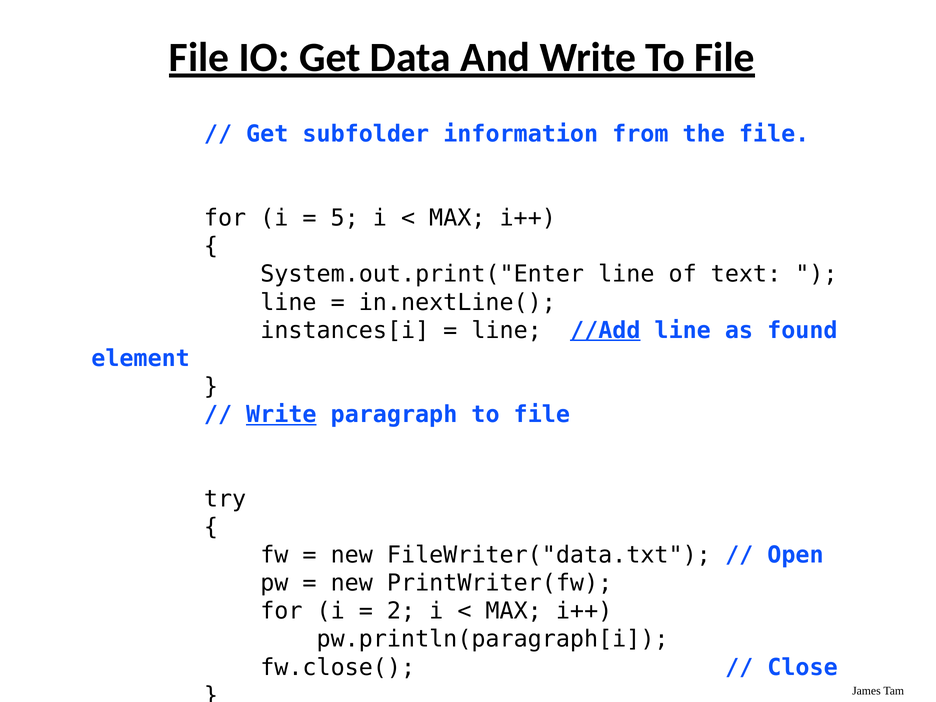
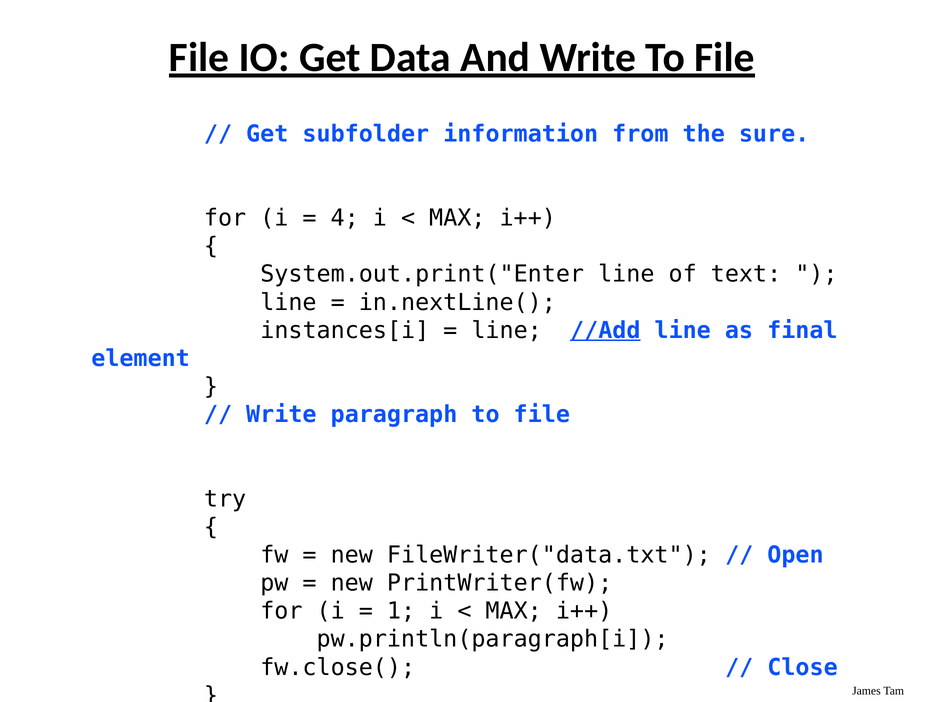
the file: file -> sure (774, 134)
5: 5 -> 4 (345, 218)
found: found -> final (802, 330)
Write underline: present -> none (281, 415)
2: 2 -> 1 (401, 611)
